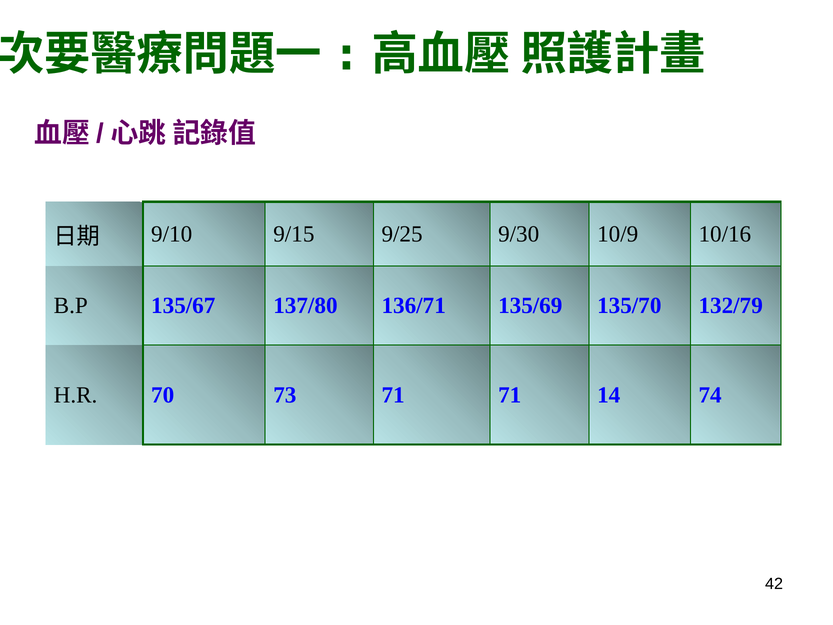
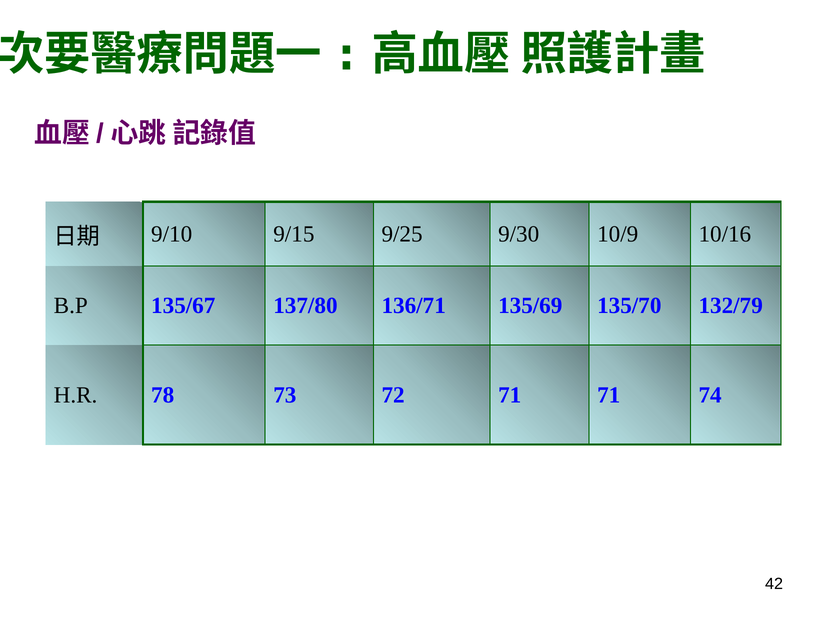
70: 70 -> 78 (163, 395)
73 71: 71 -> 72 (393, 395)
71 14: 14 -> 71 (609, 395)
